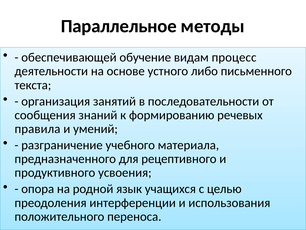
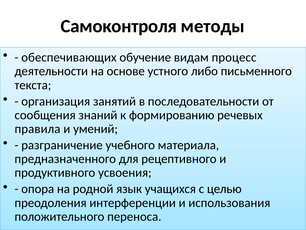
Параллельное: Параллельное -> Самоконтроля (119, 26)
обеспечивающей: обеспечивающей -> обеспечивающих (69, 57)
